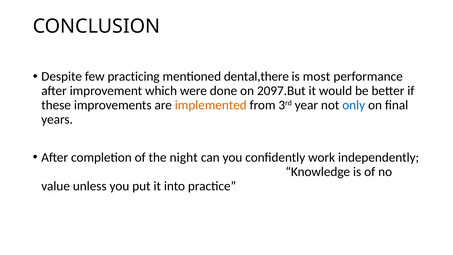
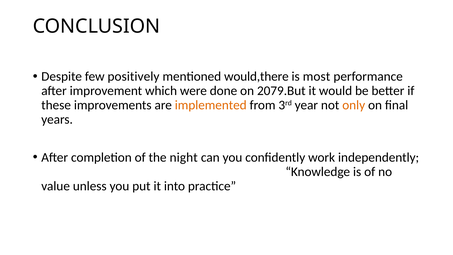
practicing: practicing -> positively (133, 77)
dental,there: dental,there -> would,there (256, 77)
2097.But: 2097.But -> 2079.But (281, 91)
only colour: blue -> orange (354, 105)
